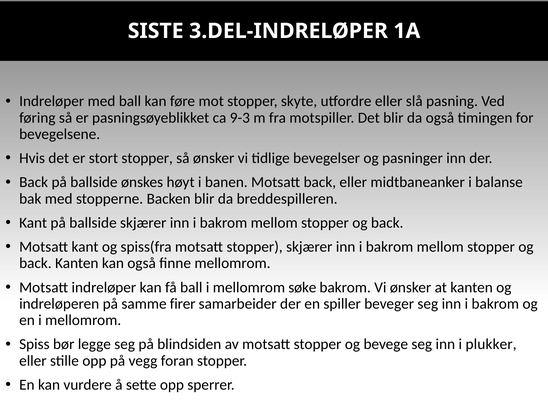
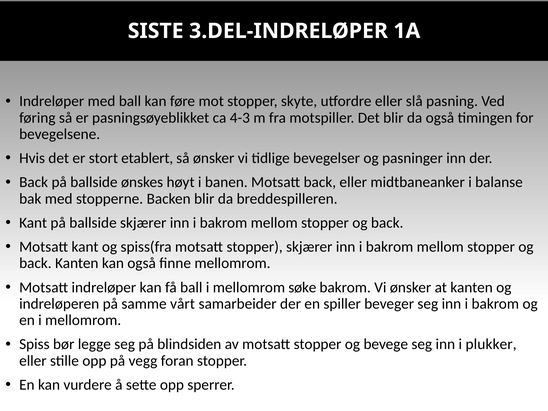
9-3: 9-3 -> 4-3 (240, 118)
stort stopper: stopper -> etablert (147, 158)
firer: firer -> vårt (183, 304)
